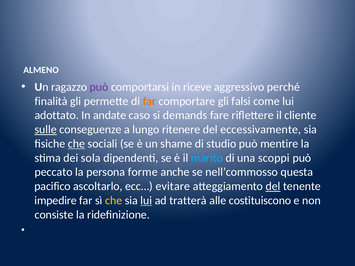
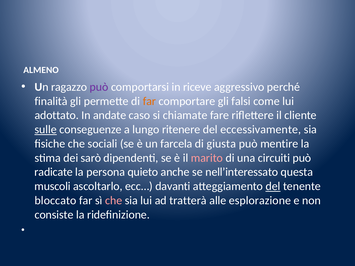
demands: demands -> chiamate (185, 115)
che underline: present -> none (77, 144)
shame: shame -> farcela (176, 144)
studio: studio -> giusta (221, 144)
sola: sola -> sarò (91, 158)
marito colour: light blue -> pink (207, 158)
scoppi: scoppi -> circuiti (274, 158)
peccato: peccato -> radicate (54, 172)
forme: forme -> quieto (143, 172)
nell’commosso: nell’commosso -> nell’interessato (242, 172)
pacifico: pacifico -> muscoli (53, 186)
evitare: evitare -> davanti (173, 186)
impedire: impedire -> bloccato (56, 201)
che colour: yellow -> pink (114, 201)
lui underline: present -> none (146, 201)
costituiscono: costituiscono -> esplorazione (260, 201)
